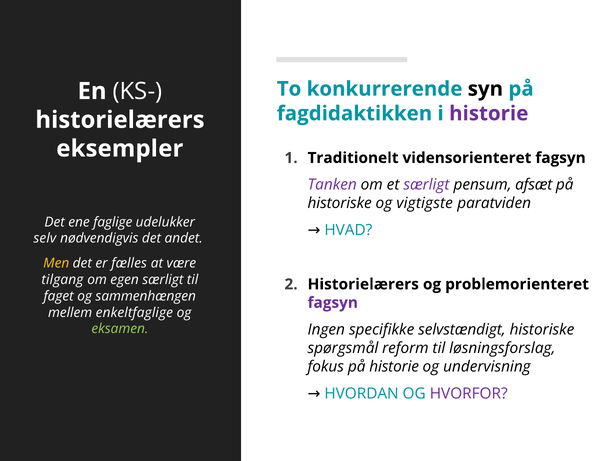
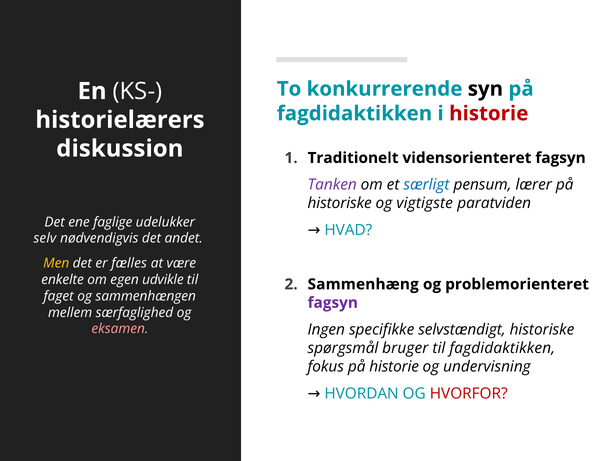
historie colour: purple -> red (489, 114)
eksempler: eksempler -> diskussion (120, 149)
særligt colour: purple -> blue (426, 185)
afsæt: afsæt -> lærer (534, 185)
tilgang: tilgang -> enkelte (63, 280)
egen særligt: særligt -> udvikle (163, 280)
Historielærers: Historielærers -> Sammenhæng (363, 284)
enkeltfaglige: enkeltfaglige -> særfaglighed (134, 313)
eksamen colour: light green -> pink (120, 329)
reform: reform -> bruger (405, 348)
til løsningsforslag: løsningsforslag -> fagdidaktikken (502, 348)
HVORFOR colour: purple -> red (469, 394)
